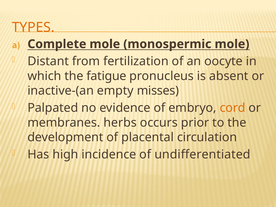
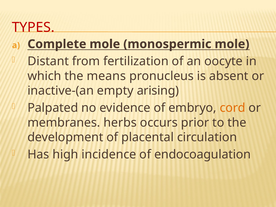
TYPES colour: orange -> red (33, 27)
fatigue: fatigue -> means (106, 76)
misses: misses -> arising (158, 91)
undifferentiated: undifferentiated -> endocoagulation (203, 155)
